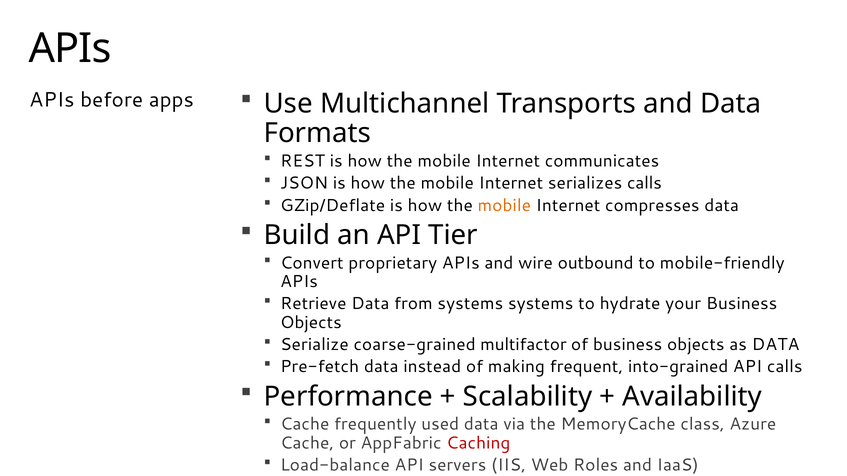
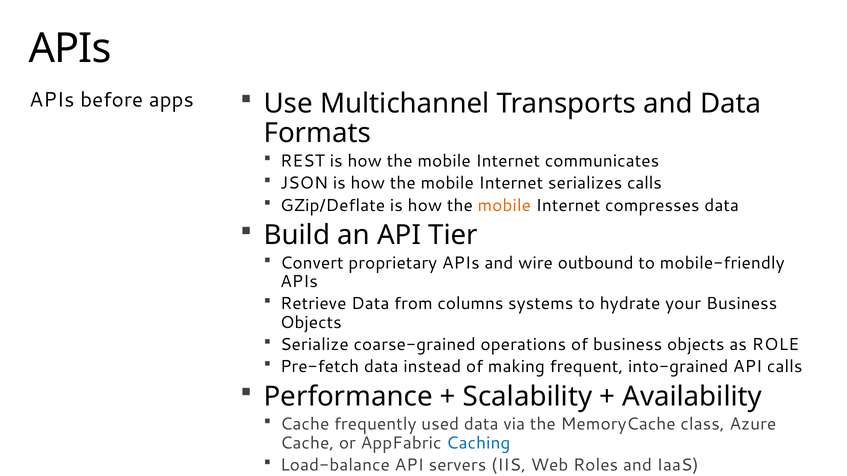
from systems: systems -> columns (470, 304)
multifactor: multifactor -> operations (523, 345)
as DATA: DATA -> ROLE (776, 345)
Caching colour: red -> blue (478, 443)
